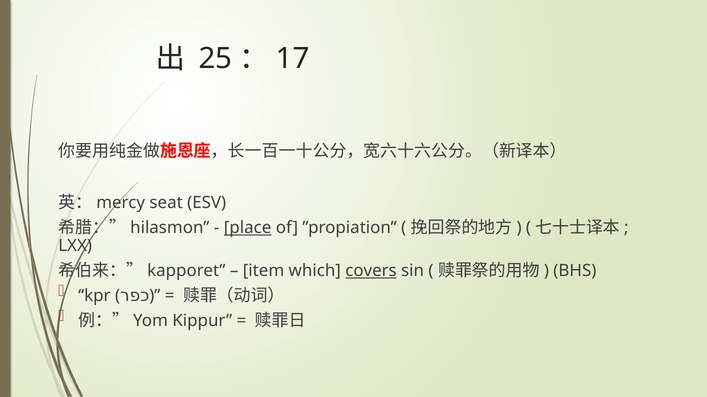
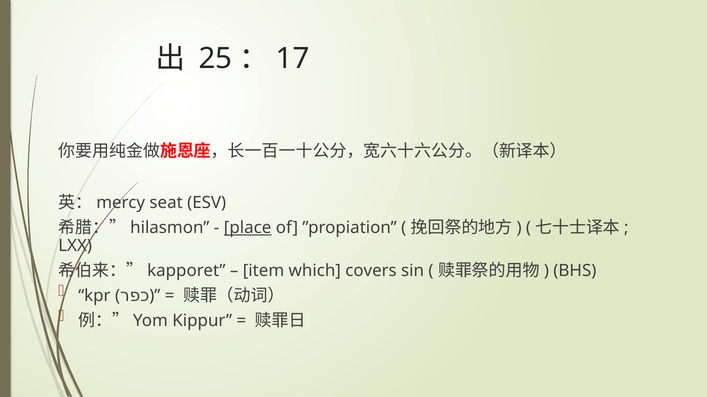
covers underline: present -> none (371, 271)
